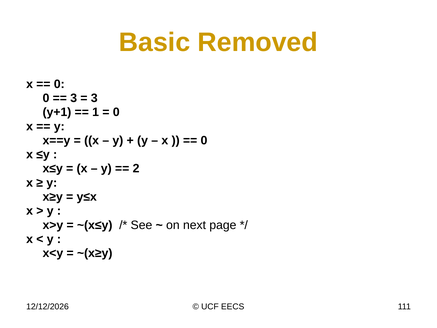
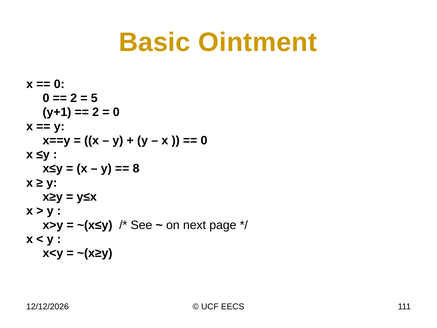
Removed: Removed -> Ointment (258, 42)
3: 3 -> 2 (74, 98)
3: 3 -> 5 (94, 98)
1: 1 -> 2 (96, 112)
2: 2 -> 8 (136, 169)
